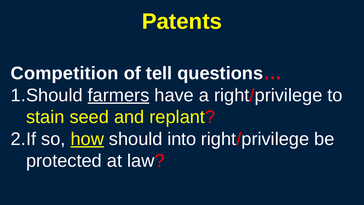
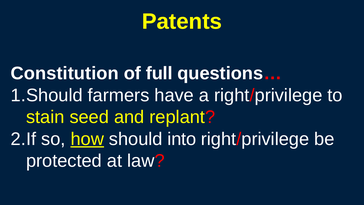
Competition: Competition -> Constitution (65, 73)
tell: tell -> full (159, 73)
farmers underline: present -> none (119, 95)
